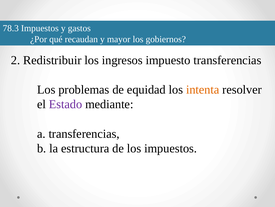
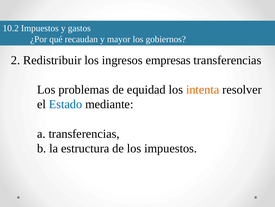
78.3: 78.3 -> 10.2 (11, 28)
impuesto: impuesto -> empresas (168, 60)
Estado colour: purple -> blue (66, 104)
